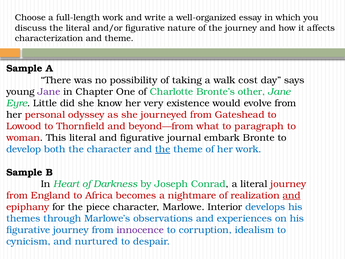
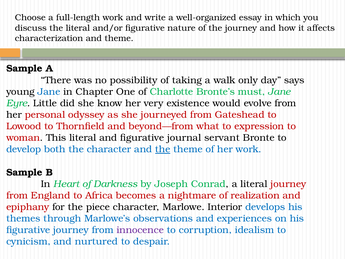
cost: cost -> only (248, 80)
Jane colour: purple -> blue (49, 92)
other: other -> must (251, 92)
paragraph: paragraph -> expression (259, 126)
embark: embark -> servant (222, 138)
and underline: present -> none (292, 195)
